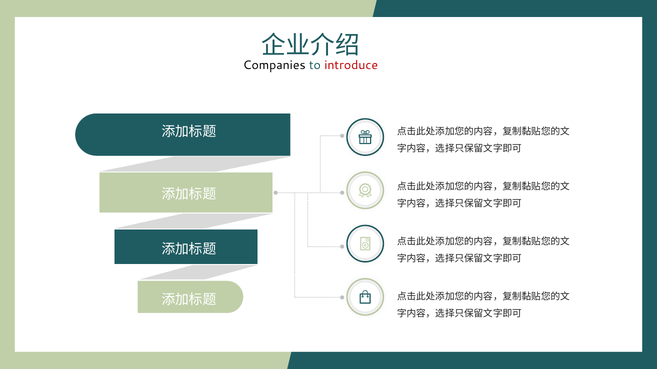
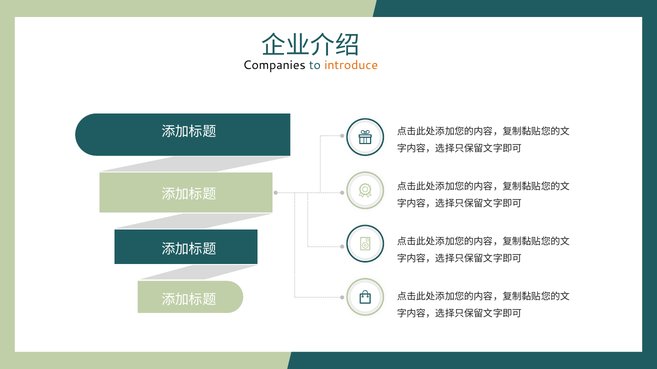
introduce colour: red -> orange (351, 65)
